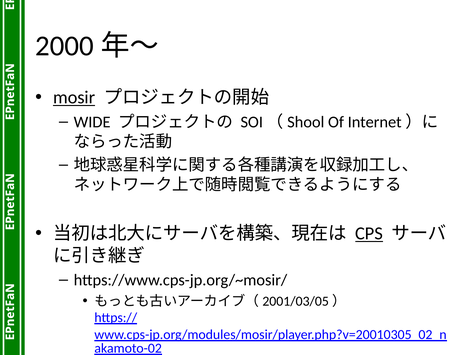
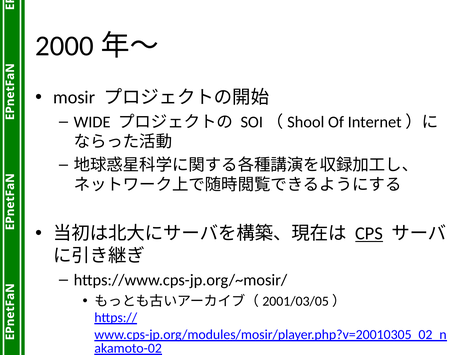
mosir underline: present -> none (74, 97)
